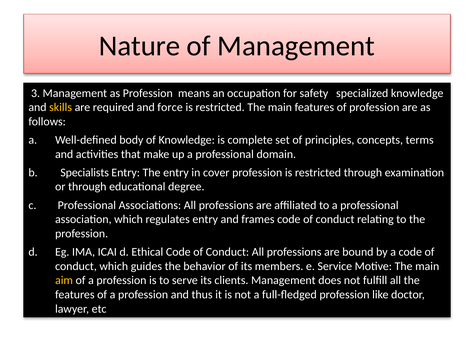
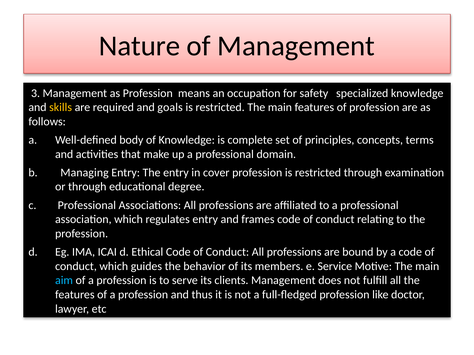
force: force -> goals (170, 107)
Specialists: Specialists -> Managing (85, 173)
aim colour: yellow -> light blue (64, 281)
